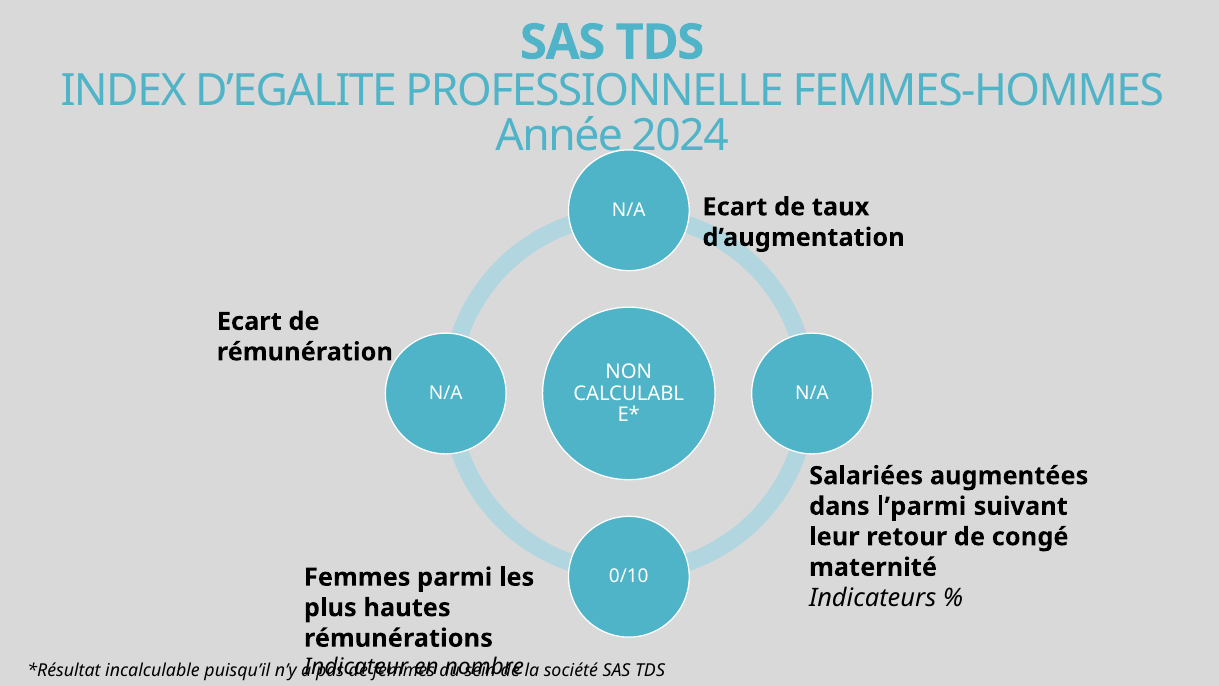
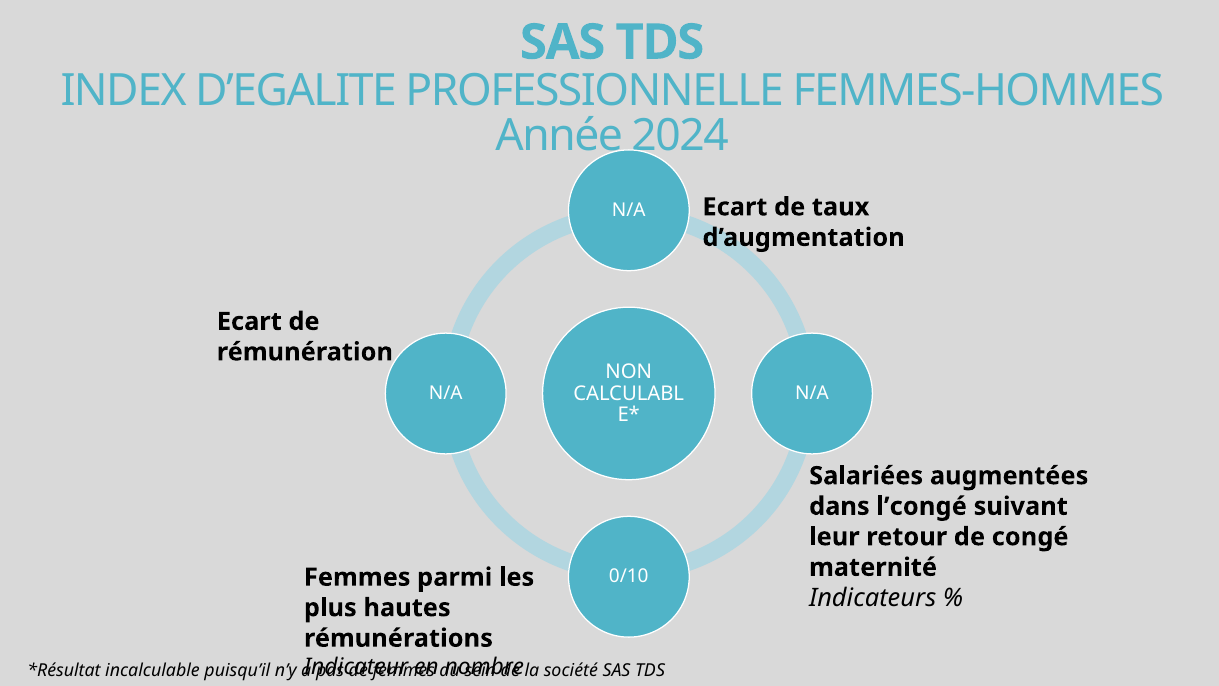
l’parmi: l’parmi -> l’congé (922, 506)
